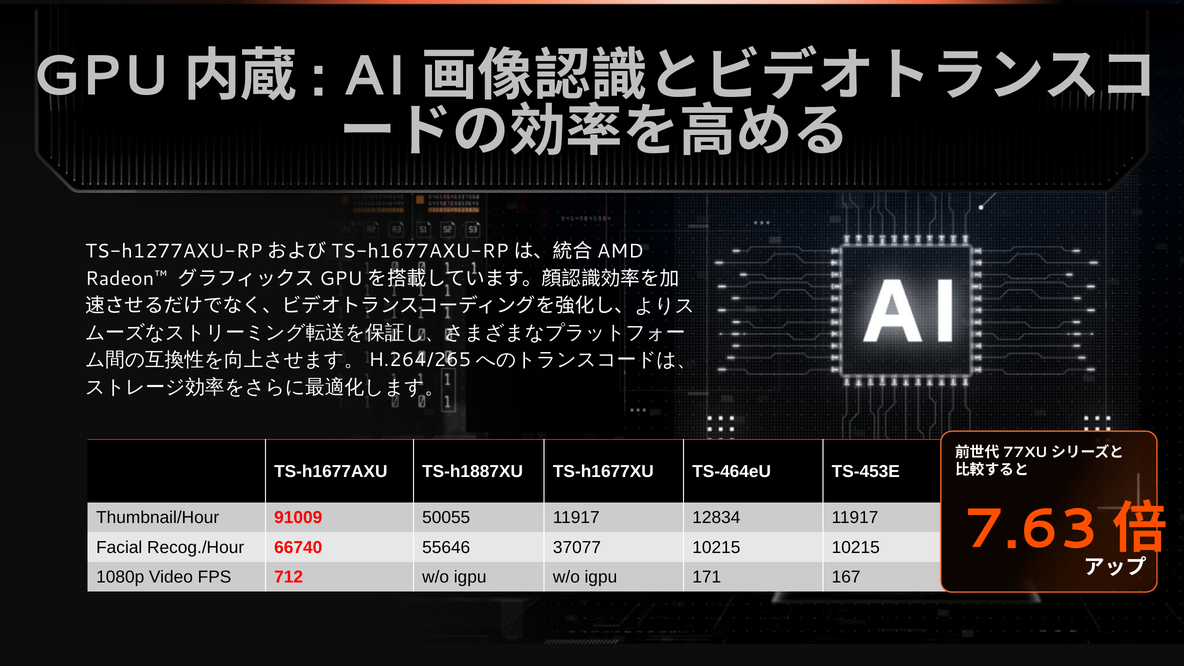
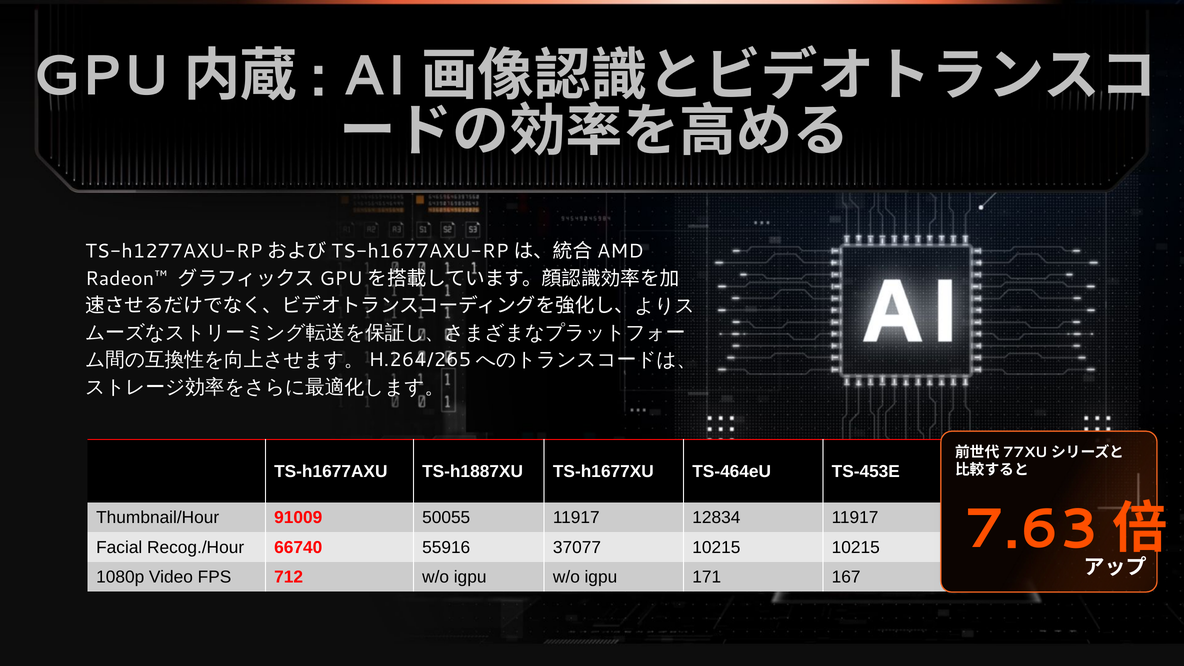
55646: 55646 -> 55916 (446, 547)
